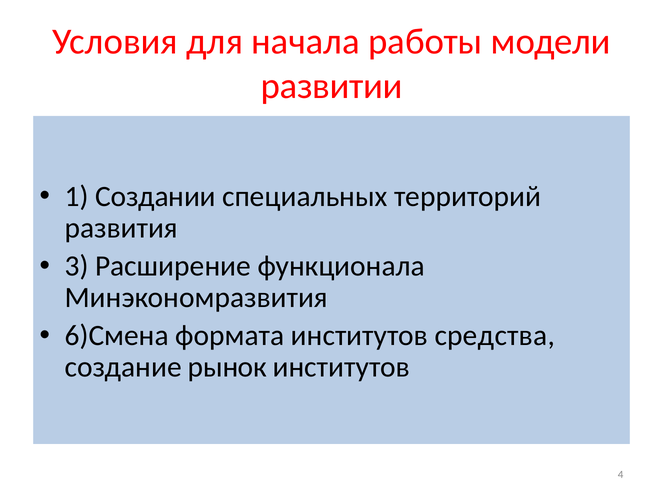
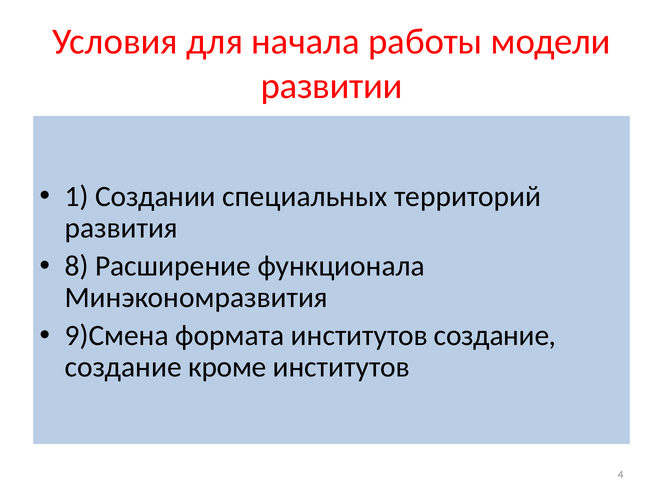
3: 3 -> 8 (77, 266)
6)Смена: 6)Смена -> 9)Смена (117, 336)
институтов средства: средства -> создание (495, 336)
рынок: рынок -> кроме (227, 367)
